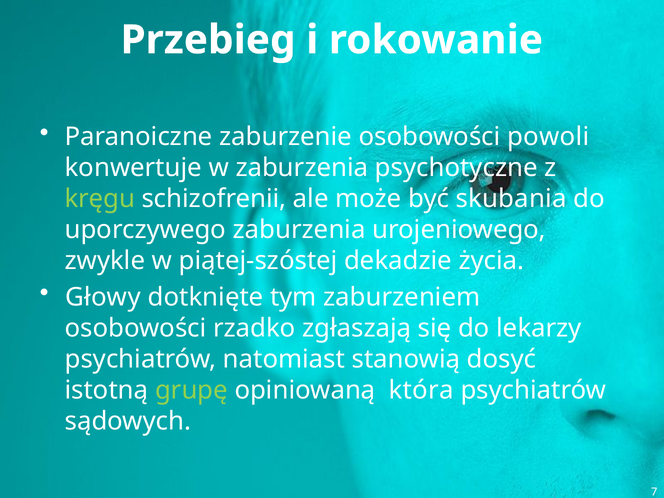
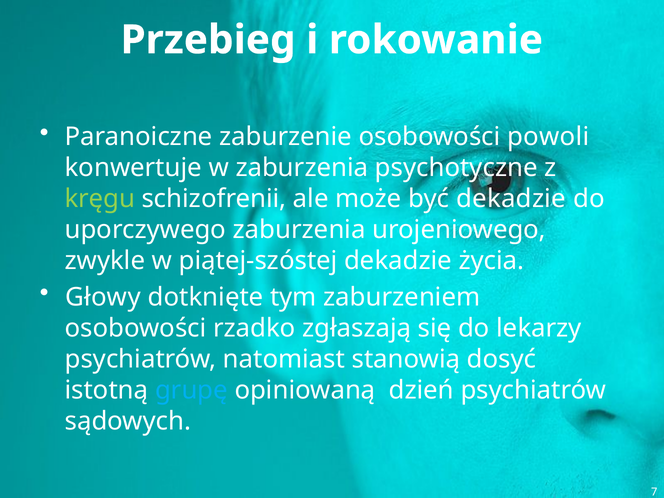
być skubania: skubania -> dekadzie (511, 199)
grupę colour: light green -> light blue (191, 390)
która: która -> dzień (421, 390)
